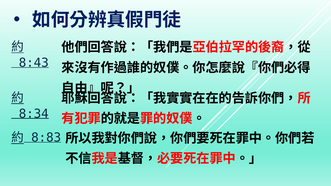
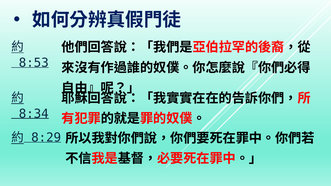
8:43: 8:43 -> 8:53 (34, 63)
8:83: 8:83 -> 8:29 (46, 138)
